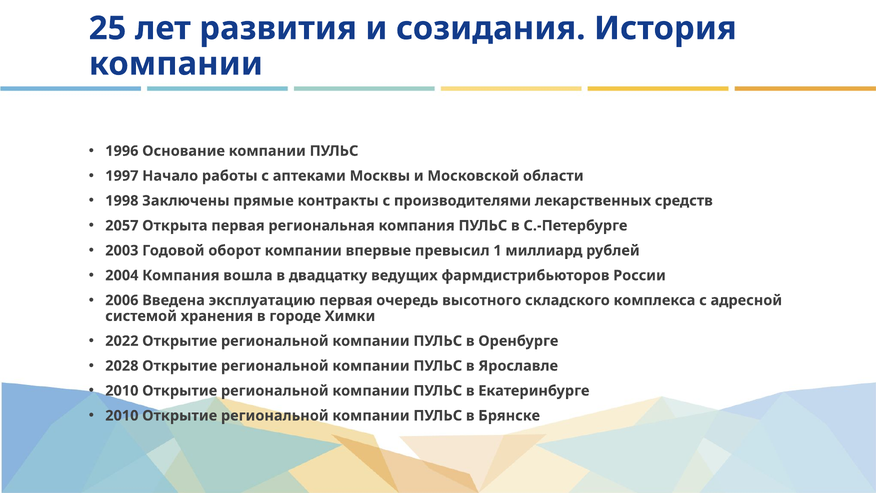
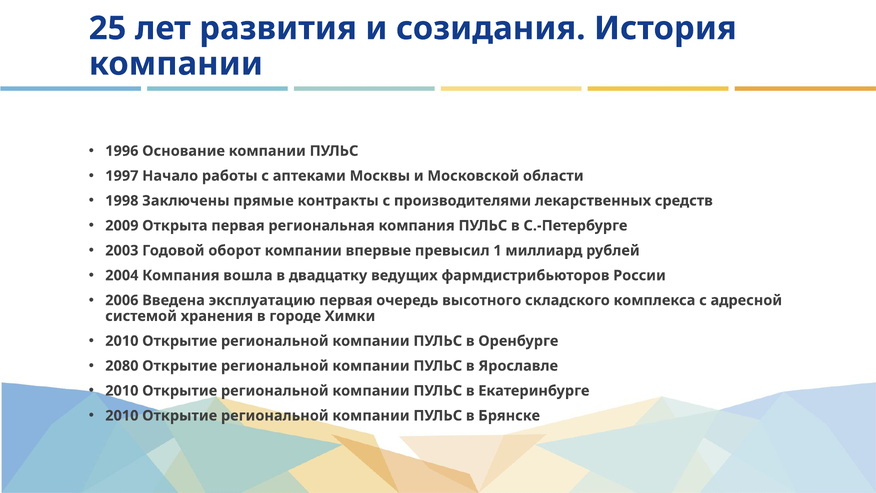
2057: 2057 -> 2009 (122, 226)
2022: 2022 -> 2010 (122, 341)
2028: 2028 -> 2080 (122, 366)
